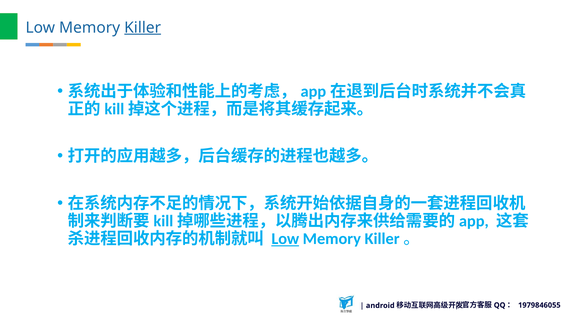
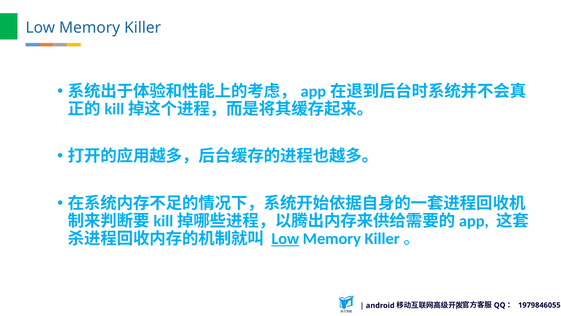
Killer underline: present -> none (143, 28)
